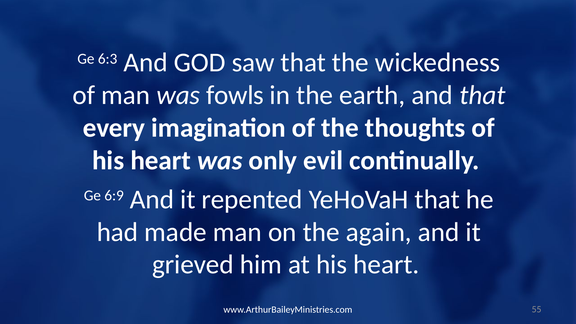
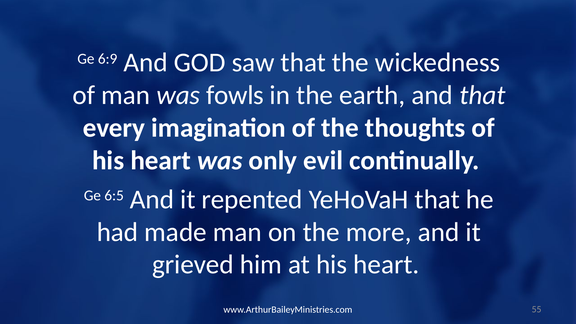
6:3: 6:3 -> 6:9 (108, 59)
6:9: 6:9 -> 6:5 (114, 196)
again: again -> more (379, 232)
